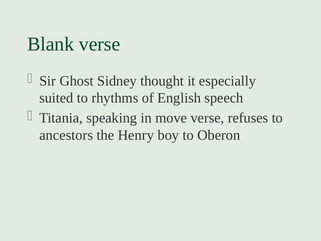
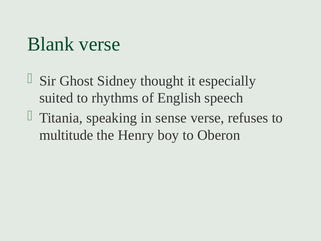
move: move -> sense (171, 118)
ancestors: ancestors -> multitude (66, 135)
